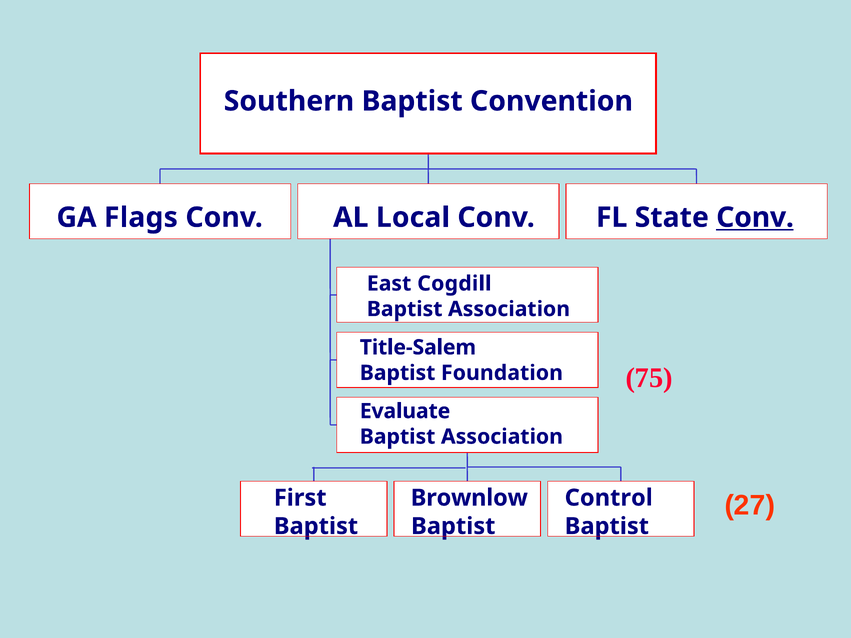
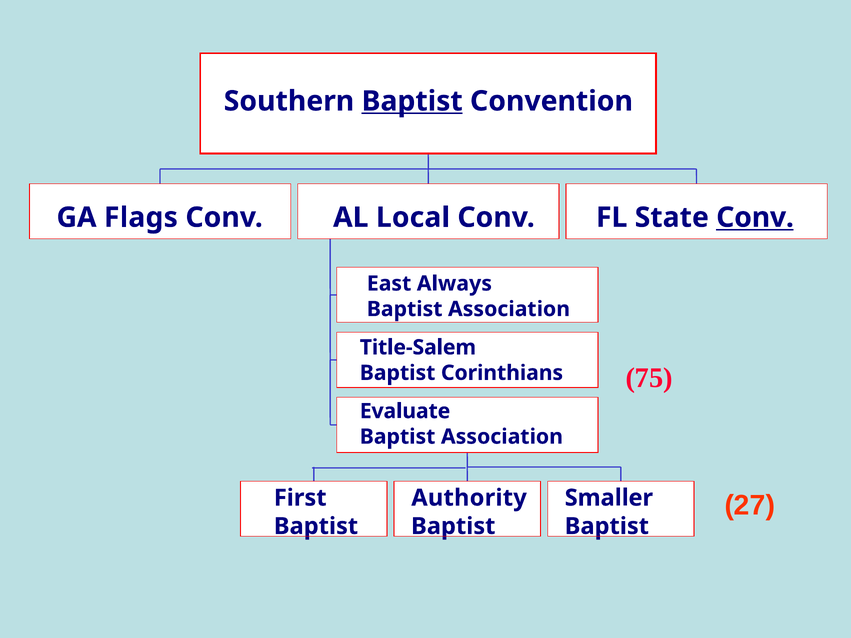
Baptist underline: none -> present (412, 101)
Cogdill: Cogdill -> Always (454, 284)
Foundation: Foundation -> Corinthians (502, 373)
Brownlow: Brownlow -> Authority (469, 498)
Control: Control -> Smaller (609, 498)
